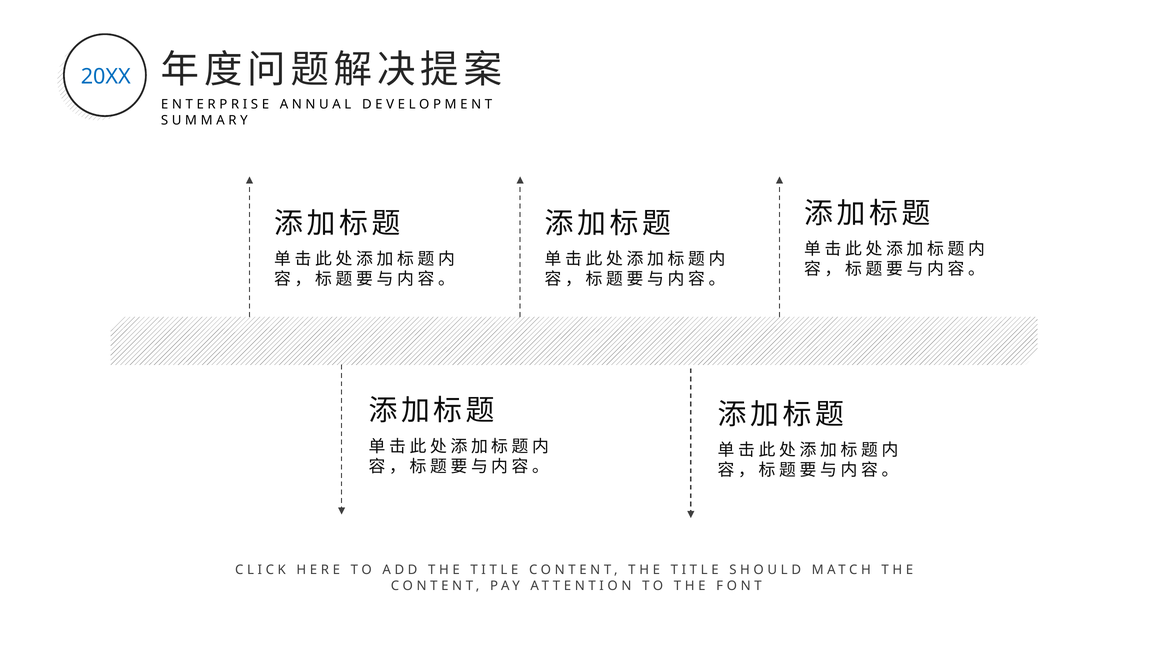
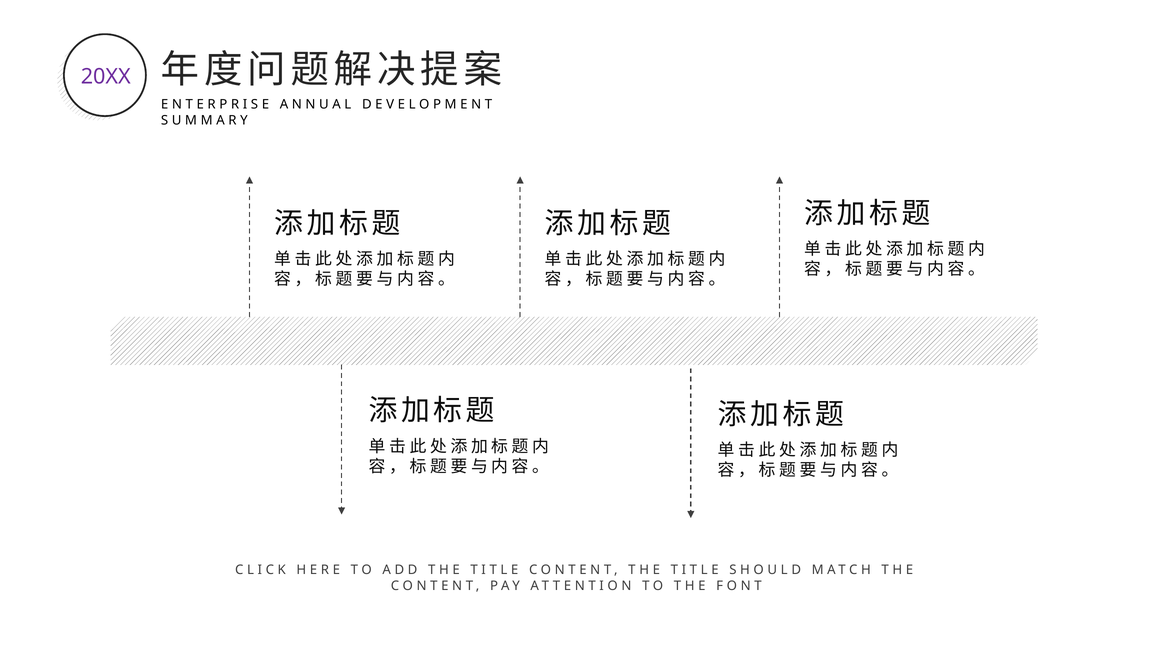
20XX colour: blue -> purple (106, 77)
